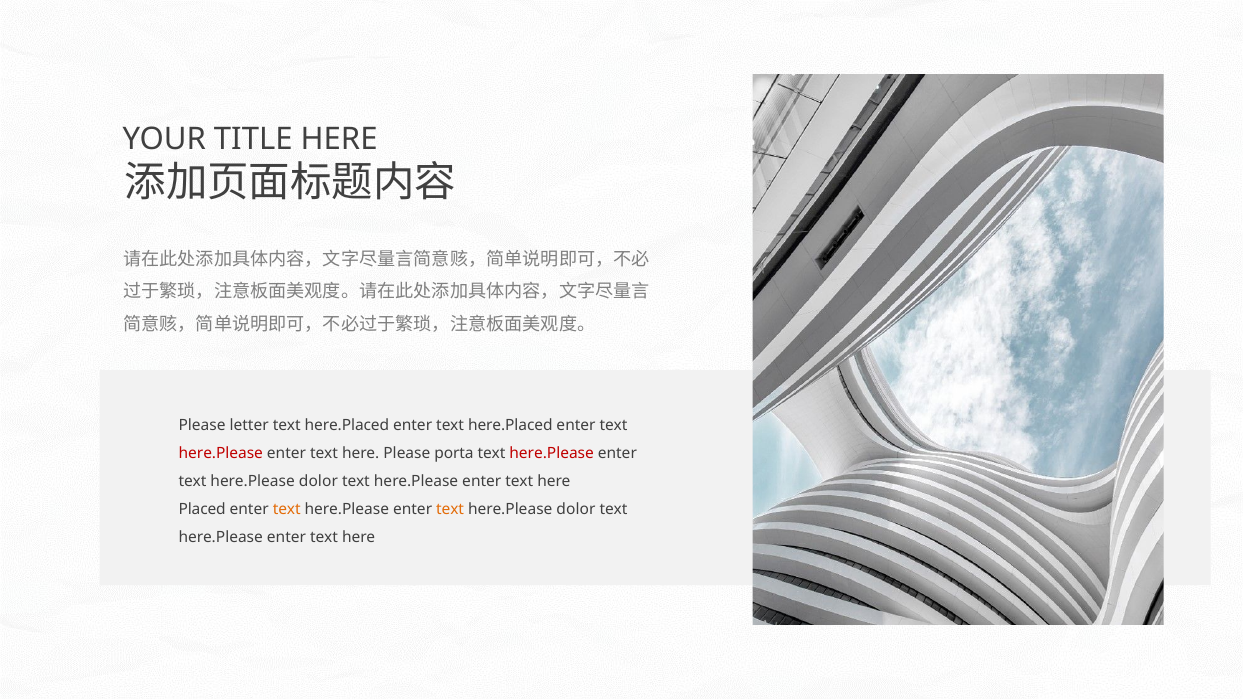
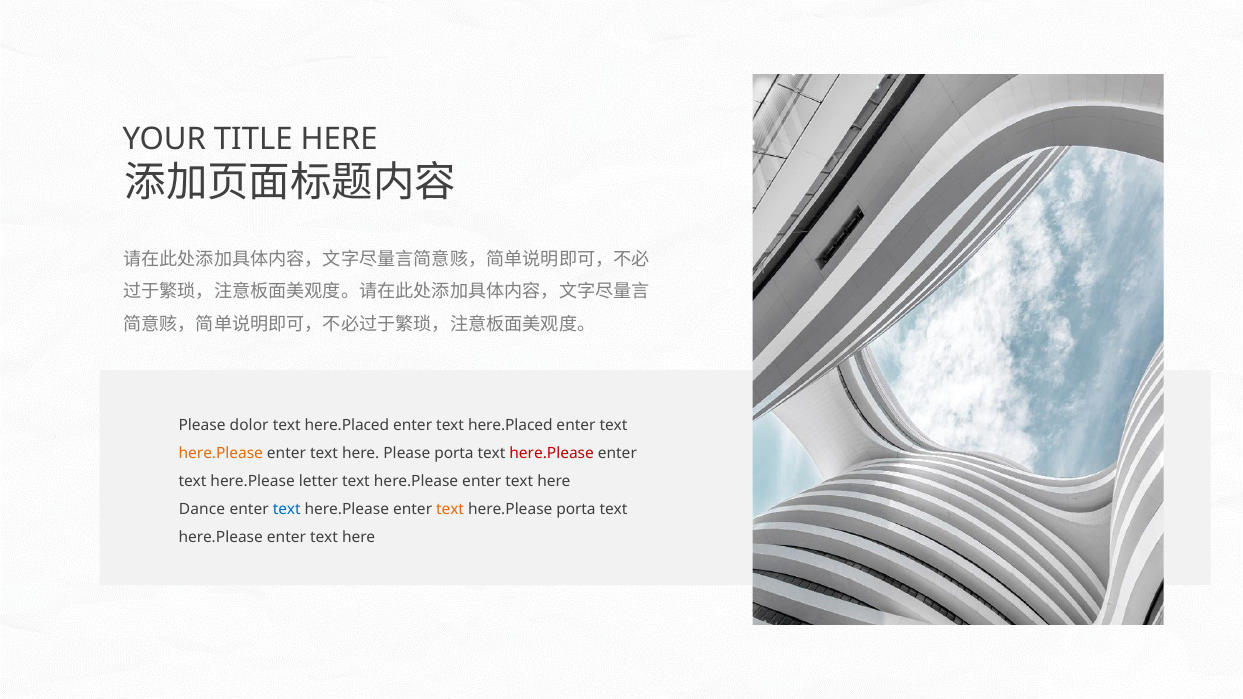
letter: letter -> dolor (249, 426)
here.Please colour: red -> orange (221, 454)
dolor: dolor -> letter (318, 482)
Placed: Placed -> Dance (202, 509)
text colour: orange -> blue (287, 509)
dolor: dolor -> porta (576, 509)
